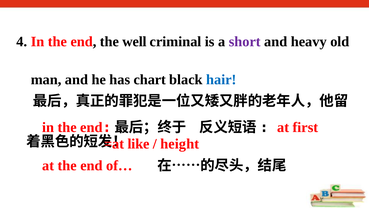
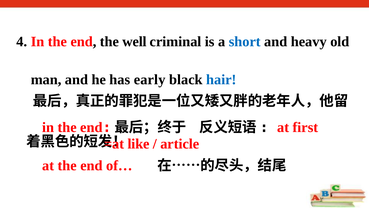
short colour: purple -> blue (245, 42)
chart: chart -> early (150, 79)
height: height -> article (180, 144)
